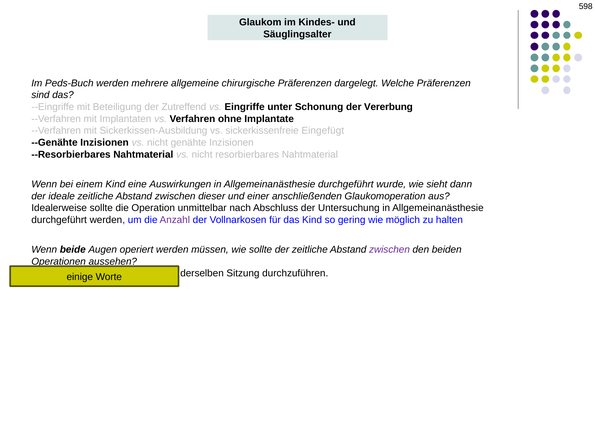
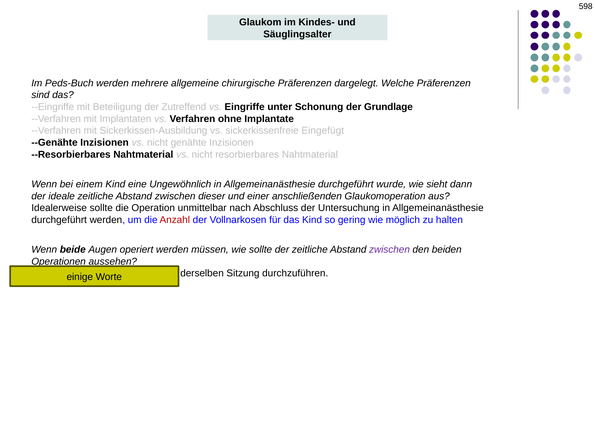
Vererbung: Vererbung -> Grundlage (388, 107)
Auswirkungen: Auswirkungen -> Ungewöhnlich (180, 184)
Anzahl colour: purple -> red (175, 220)
